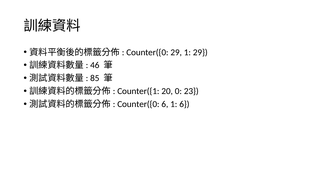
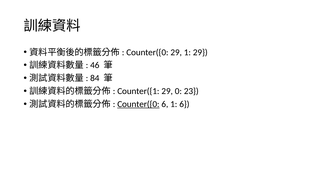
85: 85 -> 84 (95, 78)
Counter({1 20: 20 -> 29 (167, 91)
Counter({0 underline: none -> present (138, 104)
